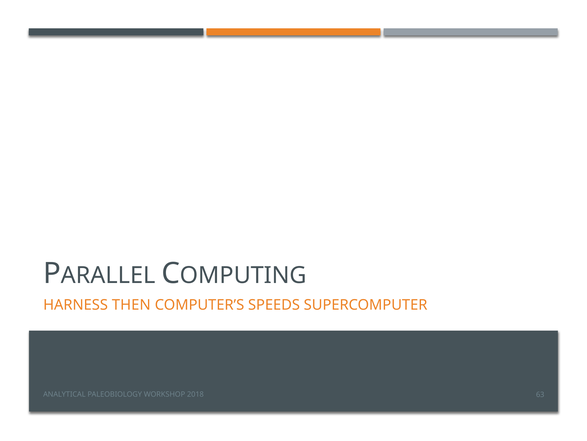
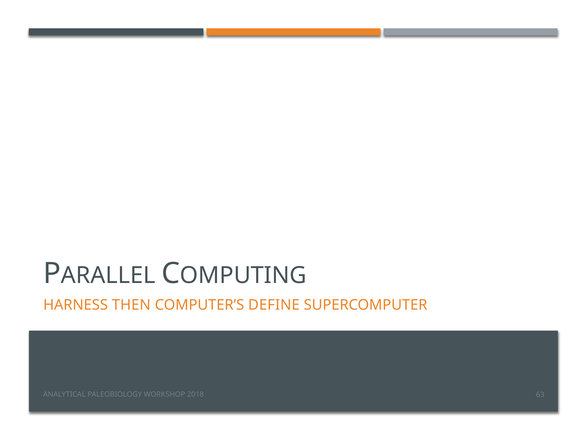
SPEEDS: SPEEDS -> DEFINE (274, 304)
